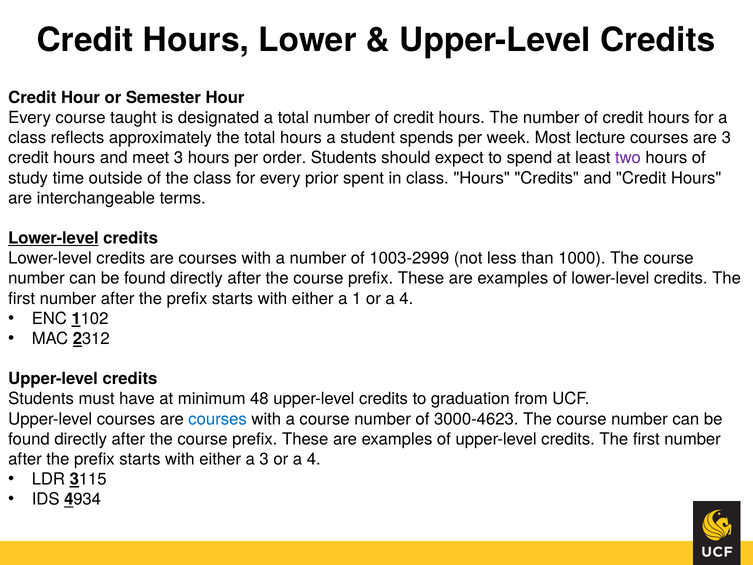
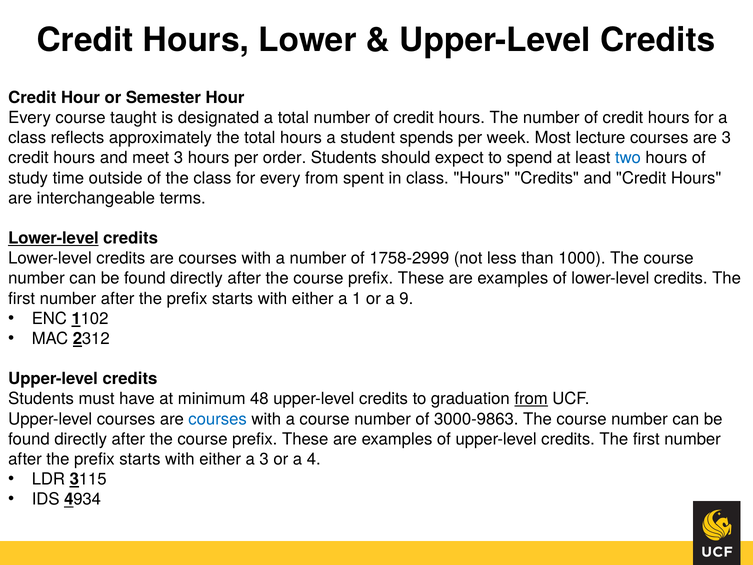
two colour: purple -> blue (628, 158)
every prior: prior -> from (322, 178)
1003-2999: 1003-2999 -> 1758-2999 (409, 258)
1 or a 4: 4 -> 9 (406, 298)
from underline: none -> present (531, 399)
3000-4623: 3000-4623 -> 3000-9863 (476, 419)
